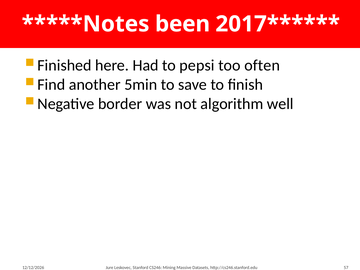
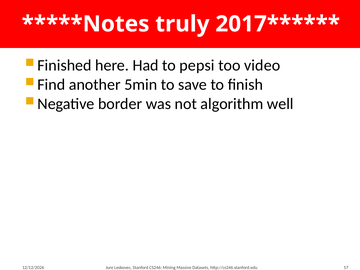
been: been -> truly (182, 24)
often: often -> video (262, 65)
